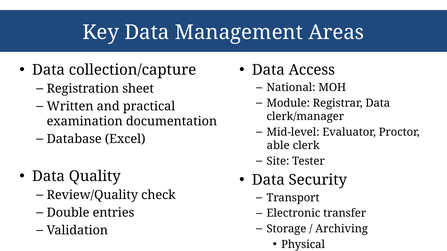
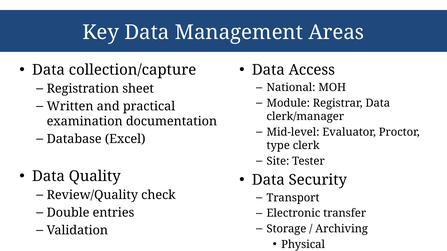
able: able -> type (278, 146)
